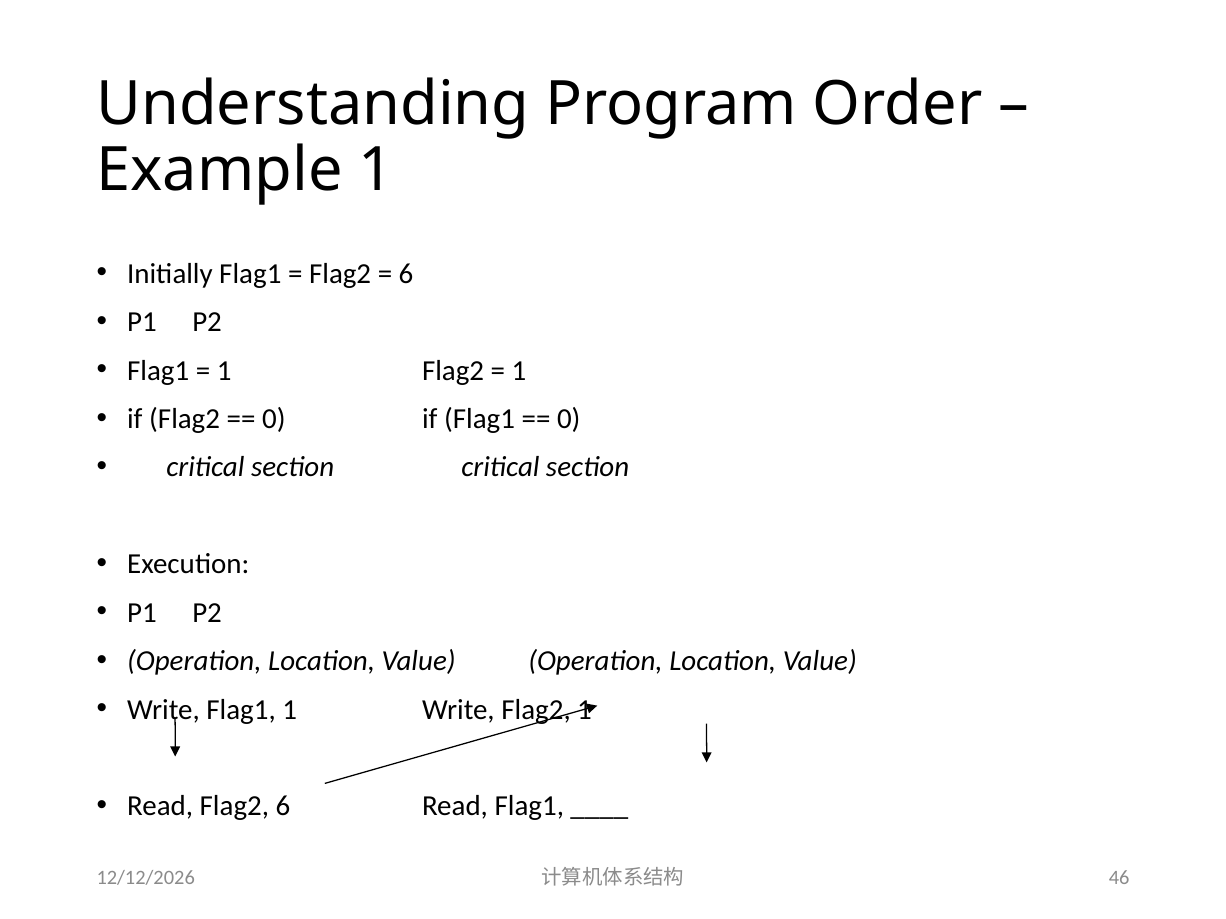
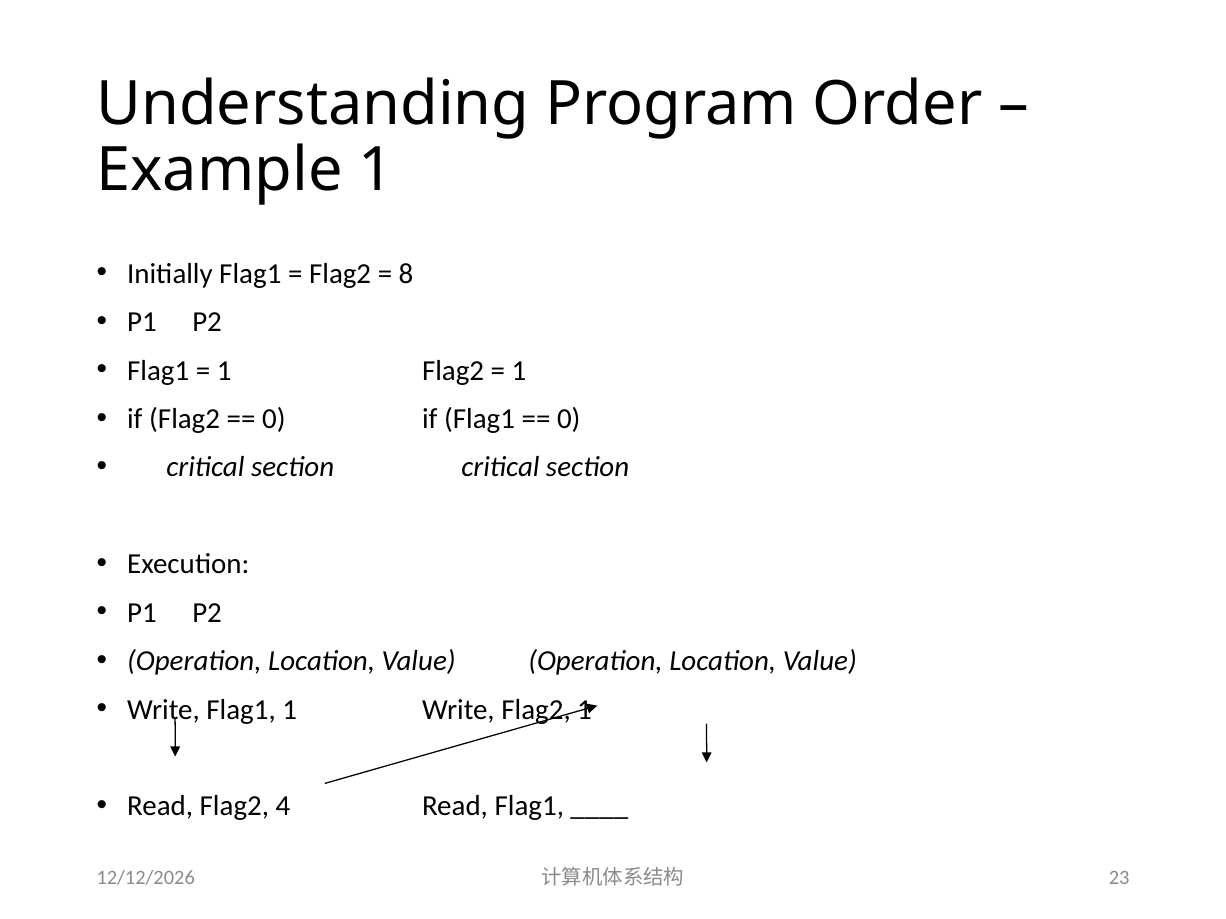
6: 6 -> 8 (406, 274)
Flag2 6: 6 -> 4 (283, 807)
46: 46 -> 23 (1119, 878)
